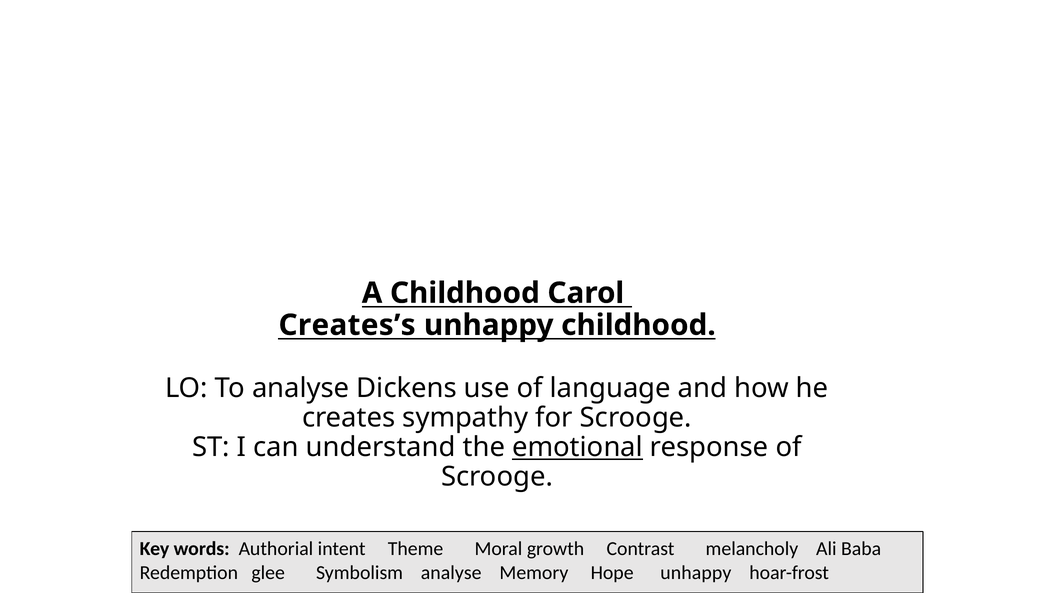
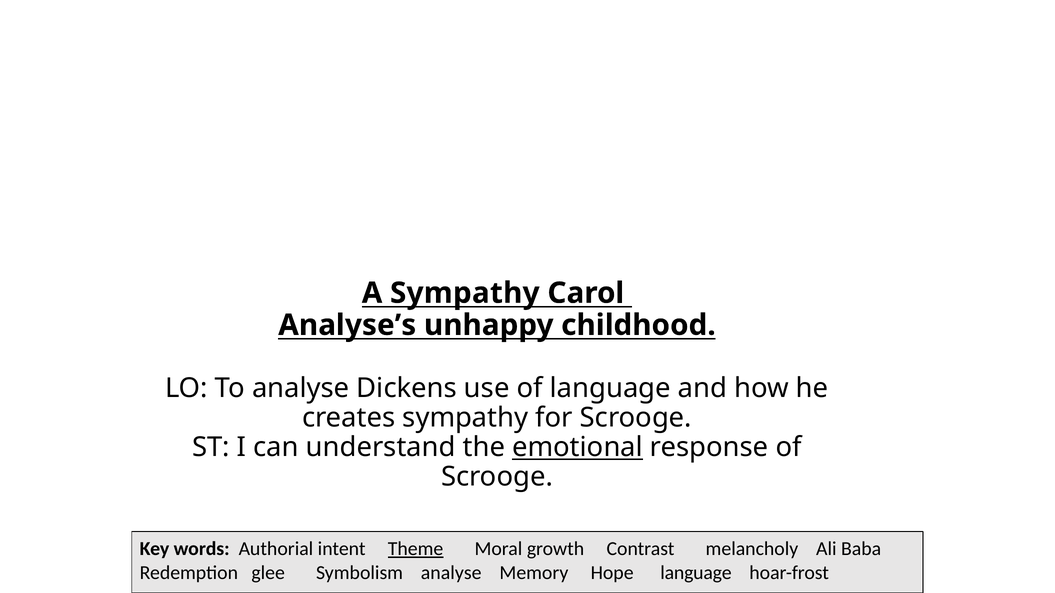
A Childhood: Childhood -> Sympathy (465, 293)
Creates’s: Creates’s -> Analyse’s (347, 325)
Theme underline: none -> present (416, 549)
Hope unhappy: unhappy -> language (696, 573)
